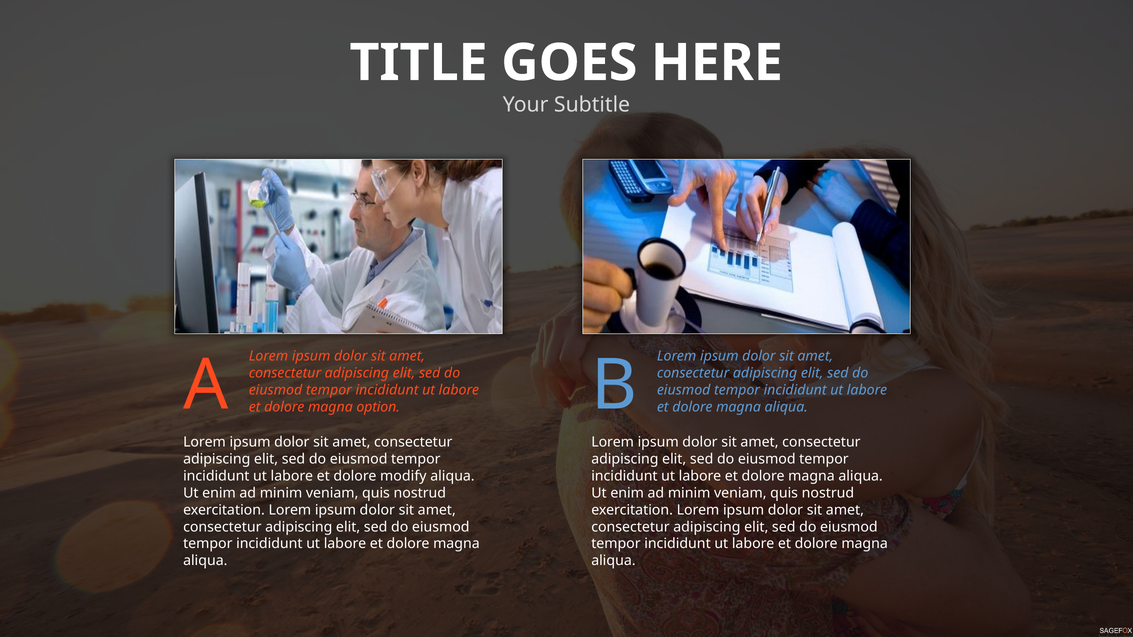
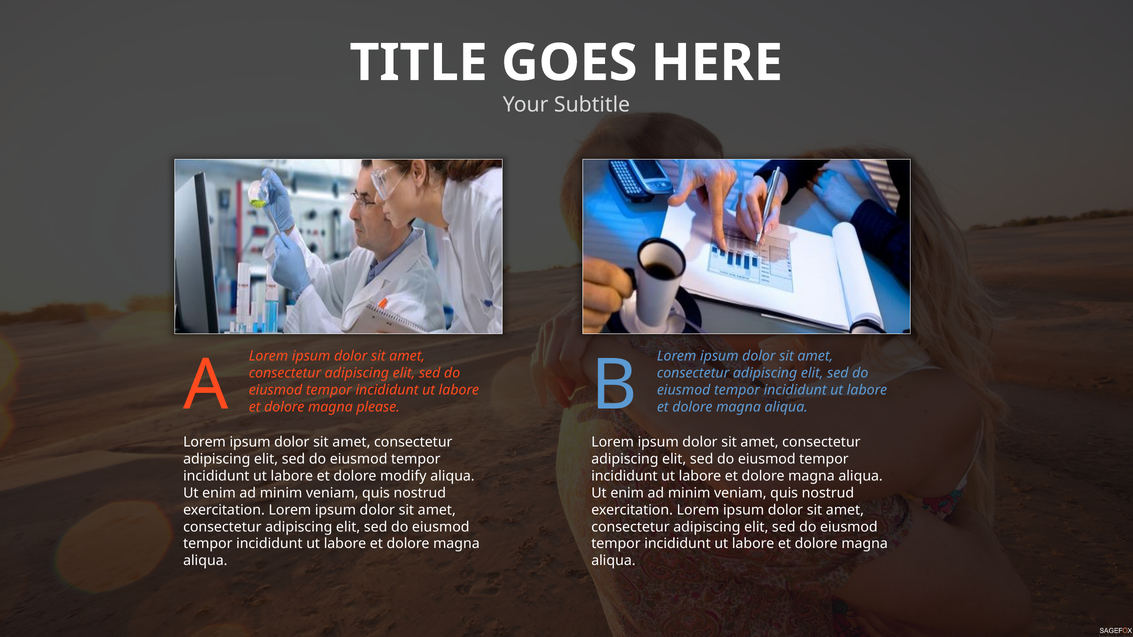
option: option -> please (378, 407)
